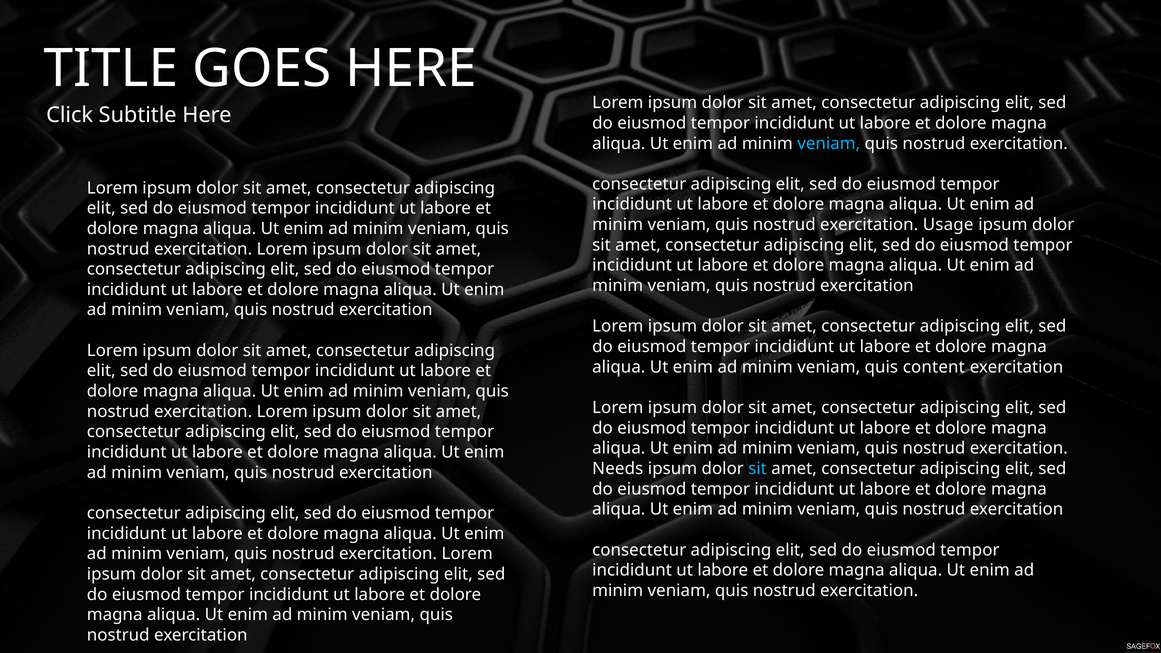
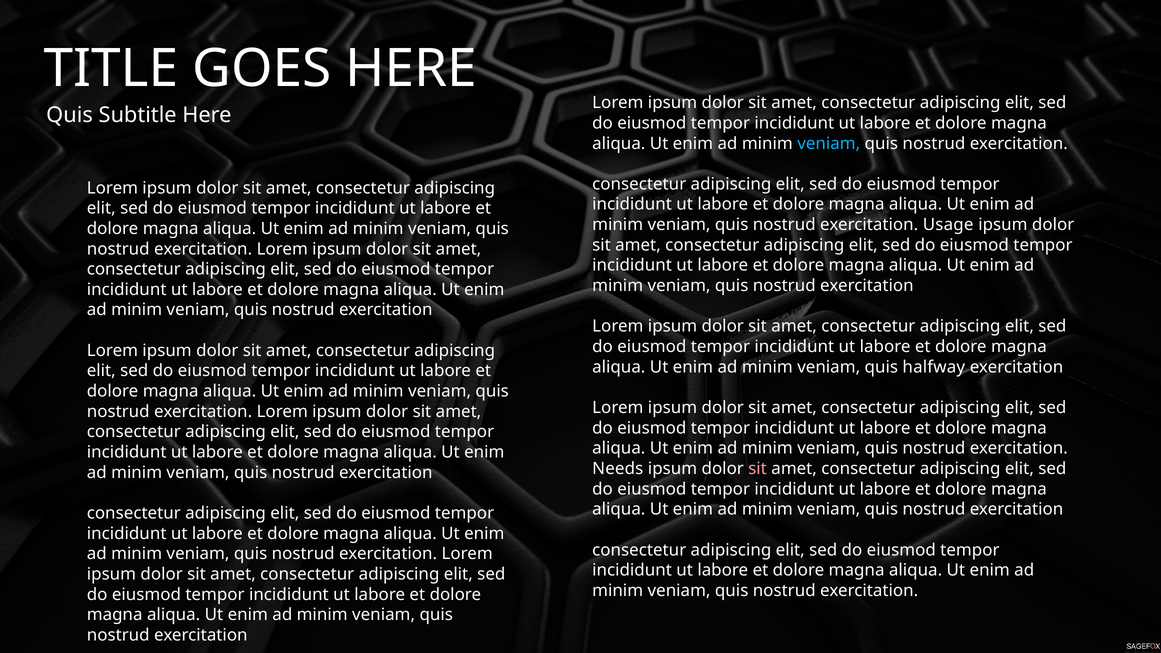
Click: Click -> Quis (70, 115)
content: content -> halfway (934, 367)
sit colour: light blue -> pink (758, 469)
